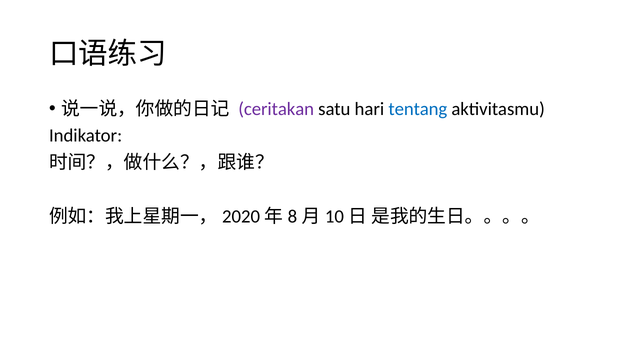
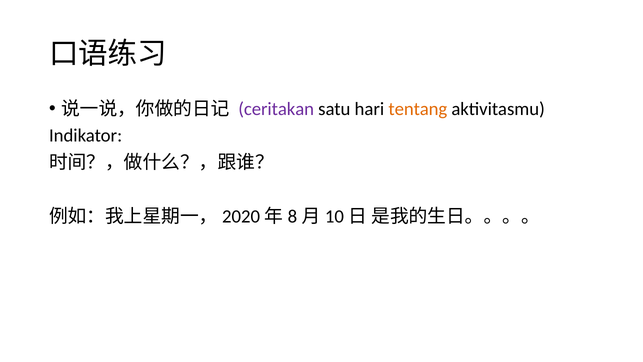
tentang colour: blue -> orange (418, 109)
